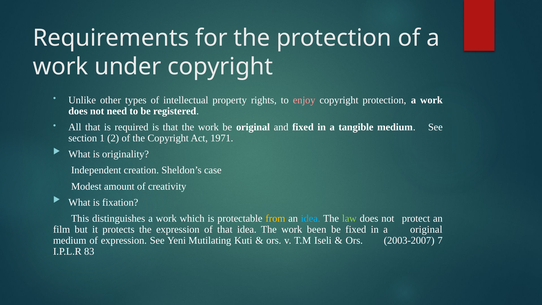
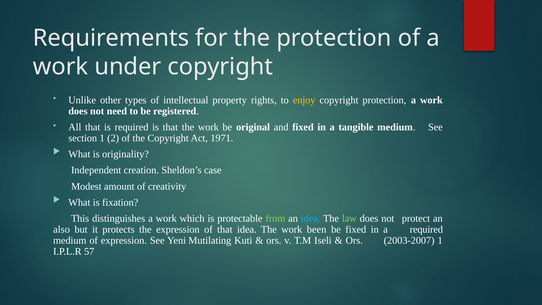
enjoy colour: pink -> yellow (304, 100)
from colour: yellow -> light green (275, 218)
film: film -> also (62, 229)
a original: original -> required (426, 229)
2003-2007 7: 7 -> 1 (440, 240)
83: 83 -> 57 (89, 251)
